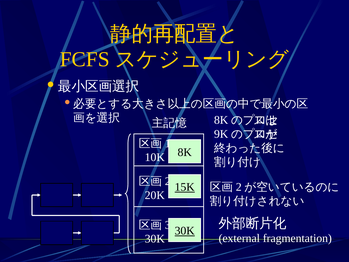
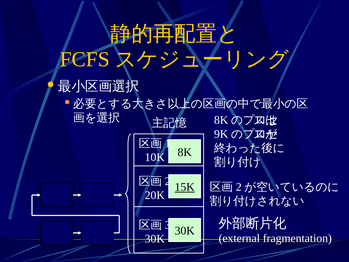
30K underline: present -> none (185, 231)
